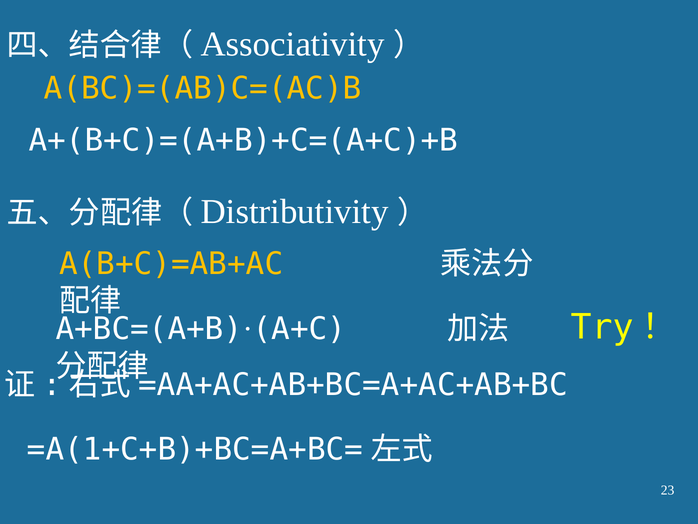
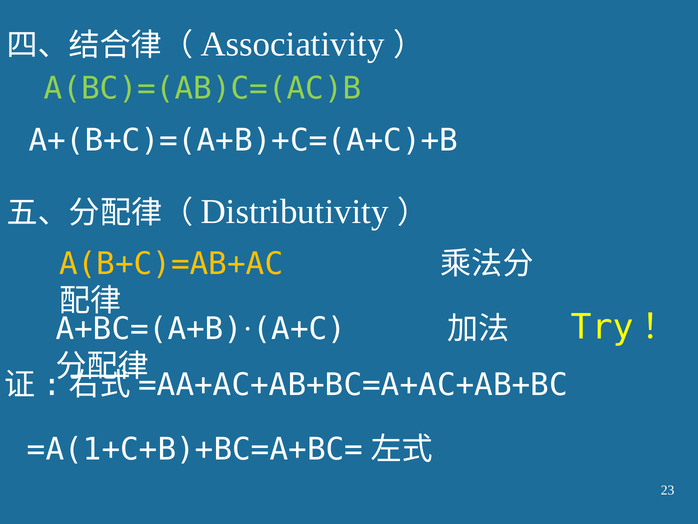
A(BC)=(AB)C=(AC)B colour: yellow -> light green (203, 88)
